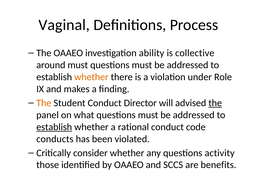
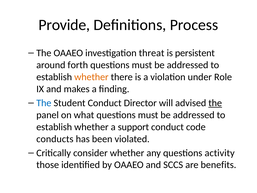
Vaginal: Vaginal -> Provide (64, 25)
ability: ability -> threat (152, 53)
collective: collective -> persistent (195, 53)
around must: must -> forth (78, 65)
The colour: orange -> blue (44, 103)
establish underline: present -> none (54, 127)
rational: rational -> support (133, 127)
